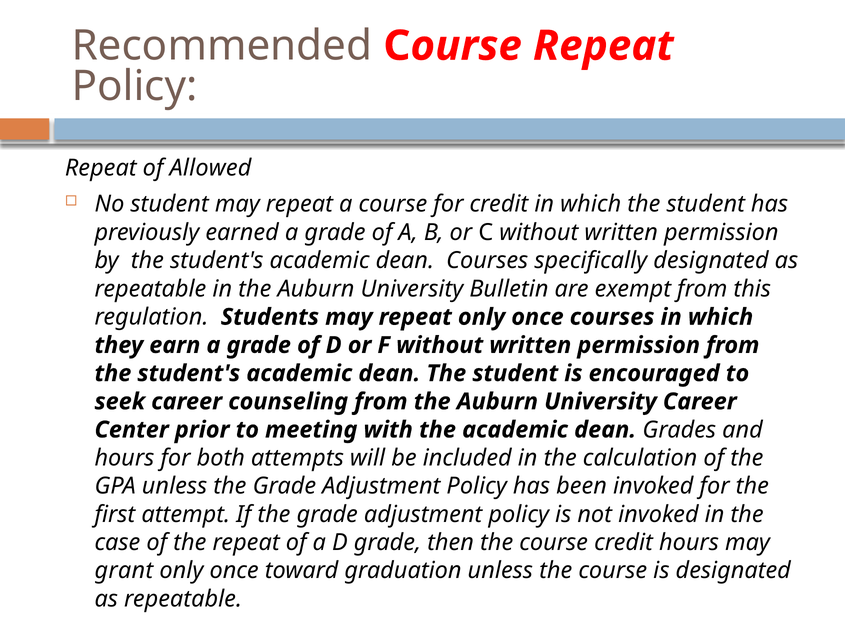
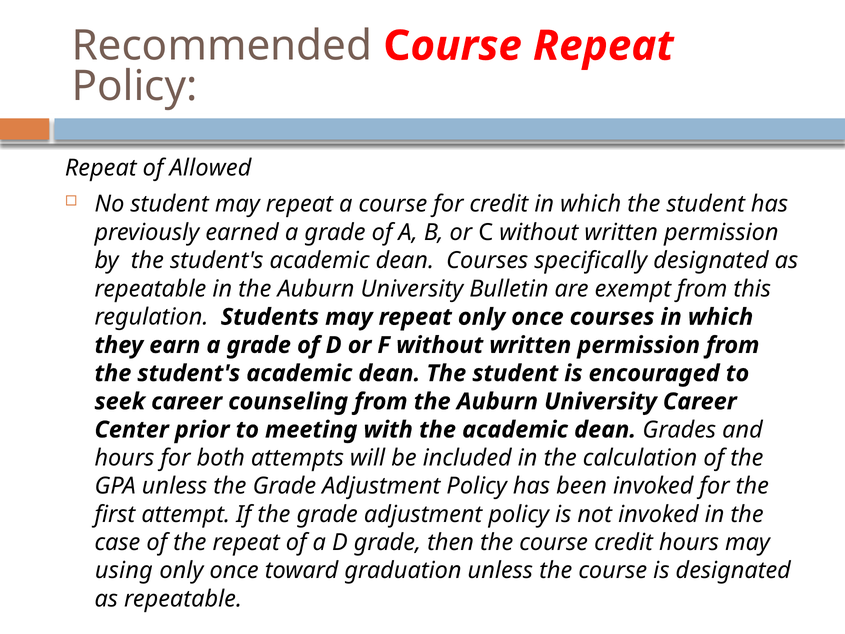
grant: grant -> using (124, 570)
